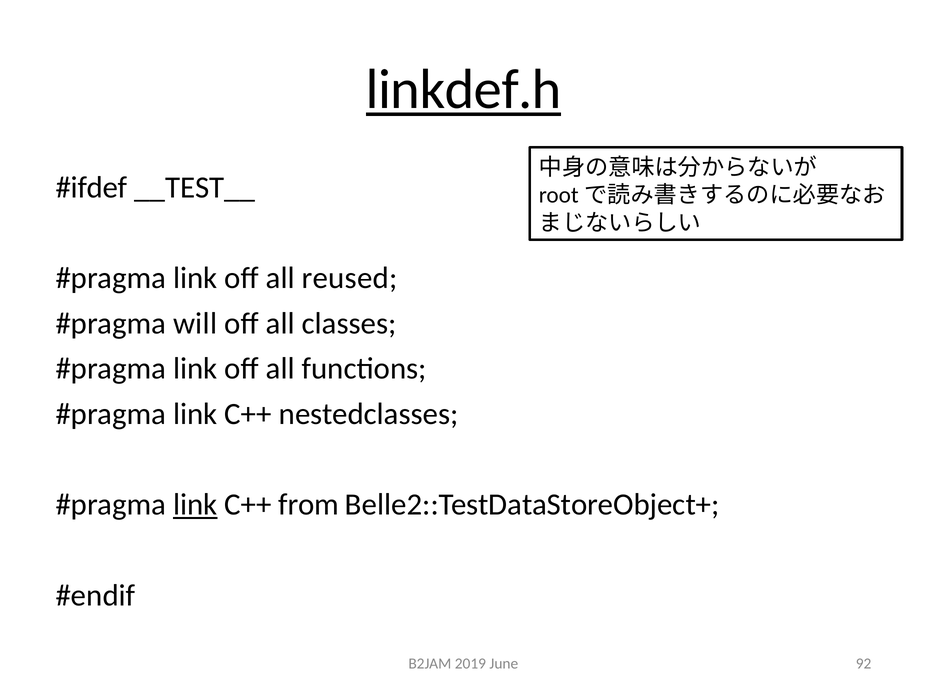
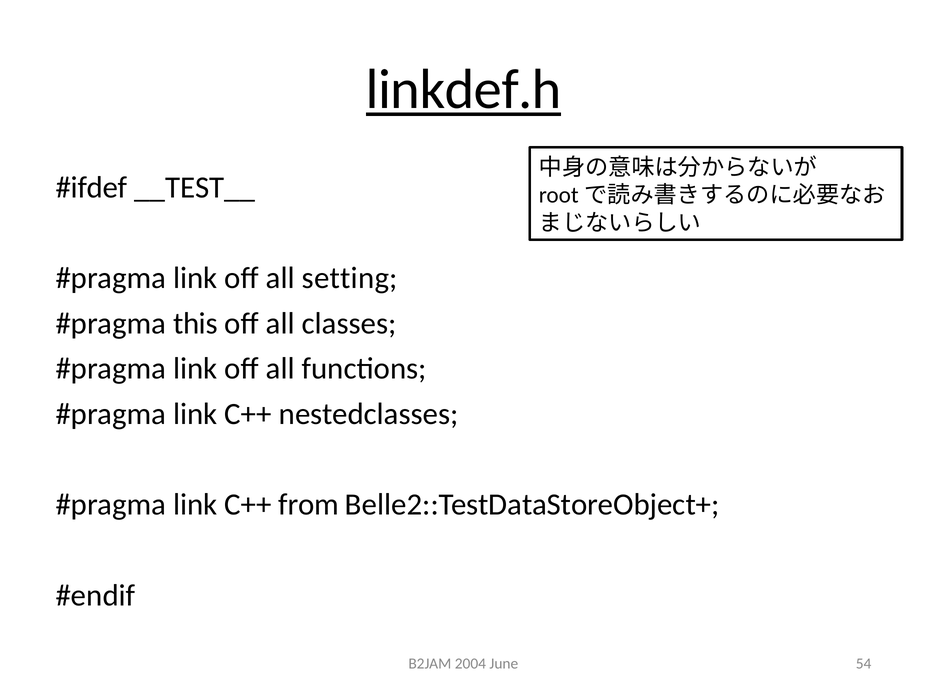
reused: reused -> setting (350, 278)
will: will -> this (195, 324)
link underline: present -> none (195, 505)
2019: 2019 -> 2004 (470, 664)
92: 92 -> 54 (864, 664)
